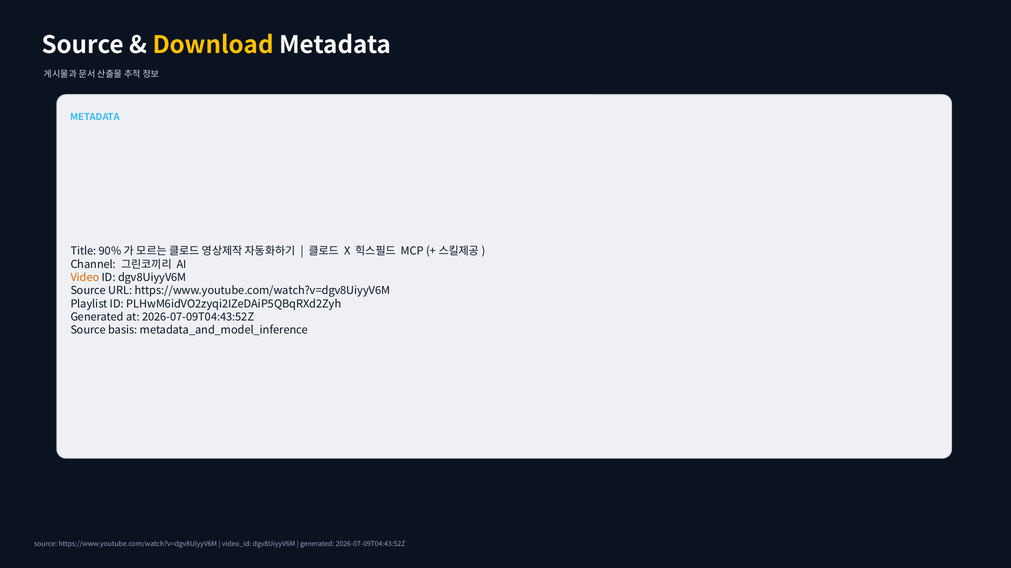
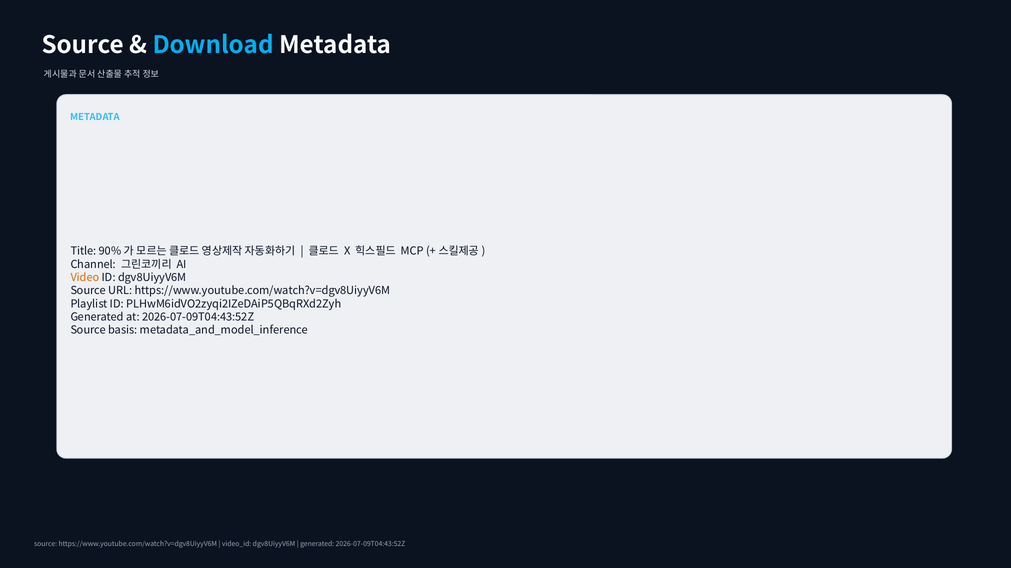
Download colour: yellow -> light blue (213, 45)
